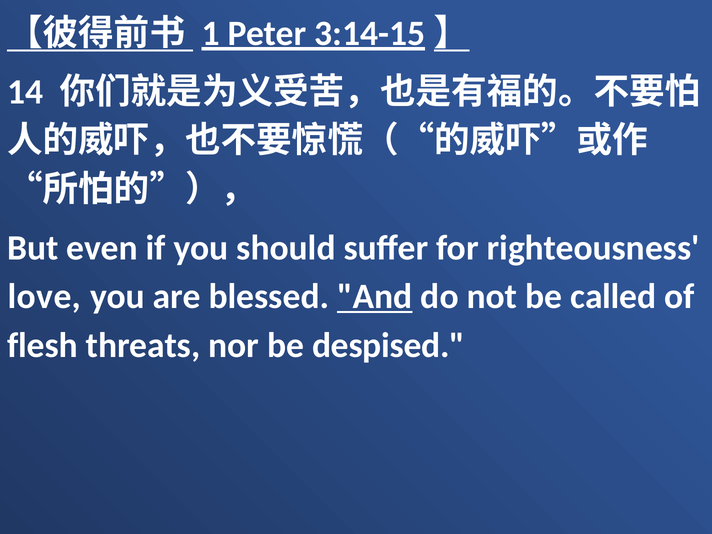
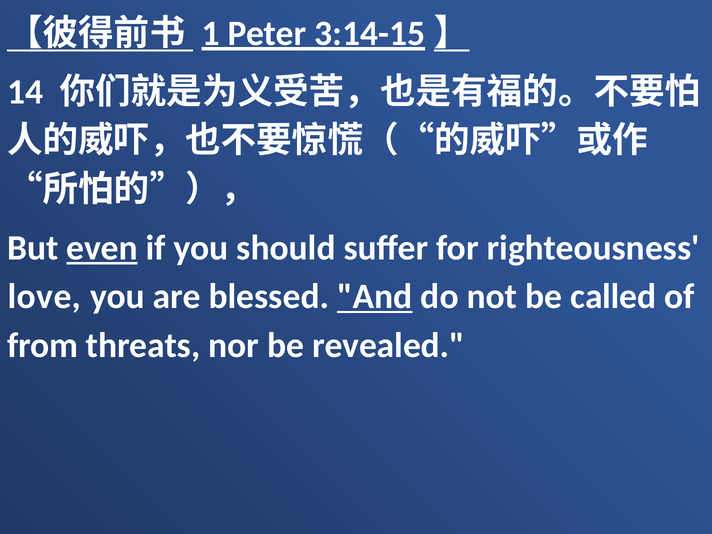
even underline: none -> present (102, 248)
flesh: flesh -> from (43, 345)
despised: despised -> revealed (388, 345)
